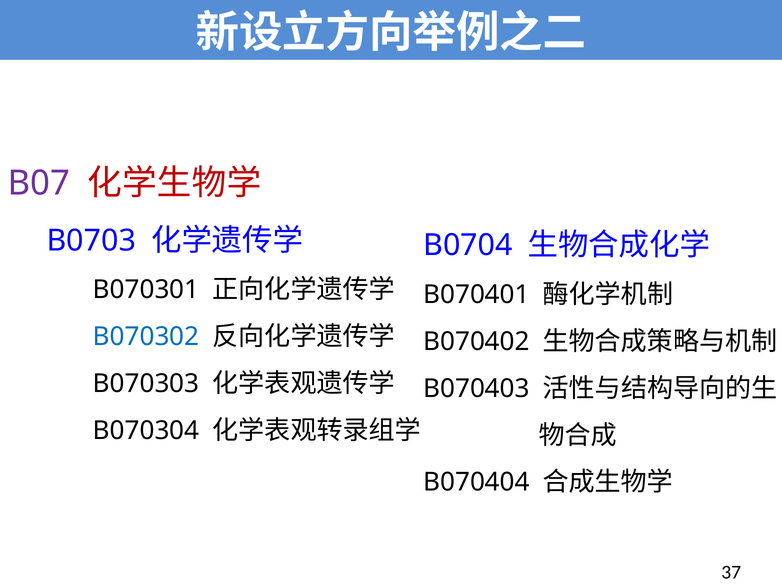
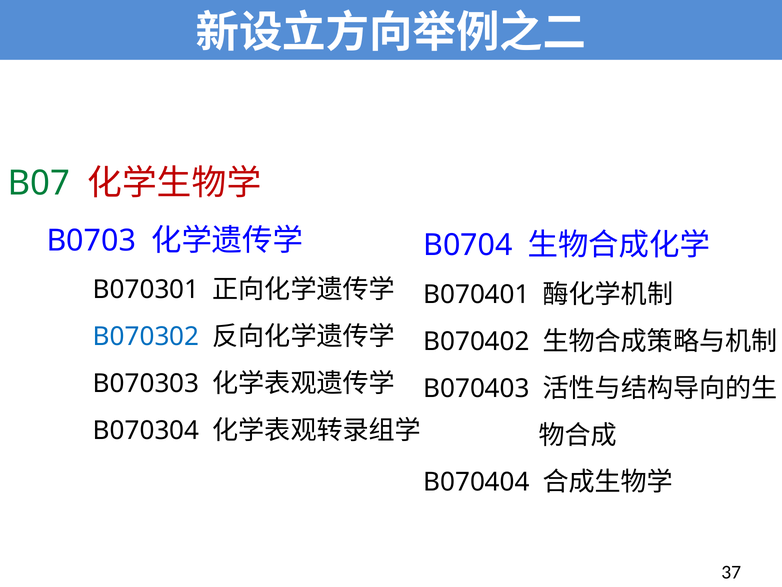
B07 colour: purple -> green (39, 183)
